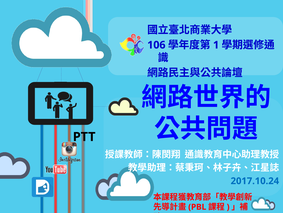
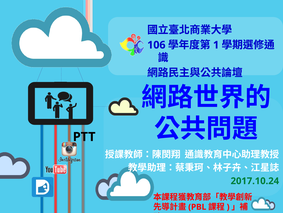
2017.10.24 colour: blue -> green (255, 180)
